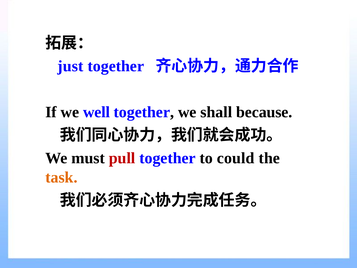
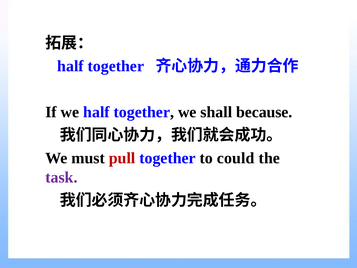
just: just -> half (70, 66)
we well: well -> half (96, 112)
task colour: orange -> purple (61, 177)
